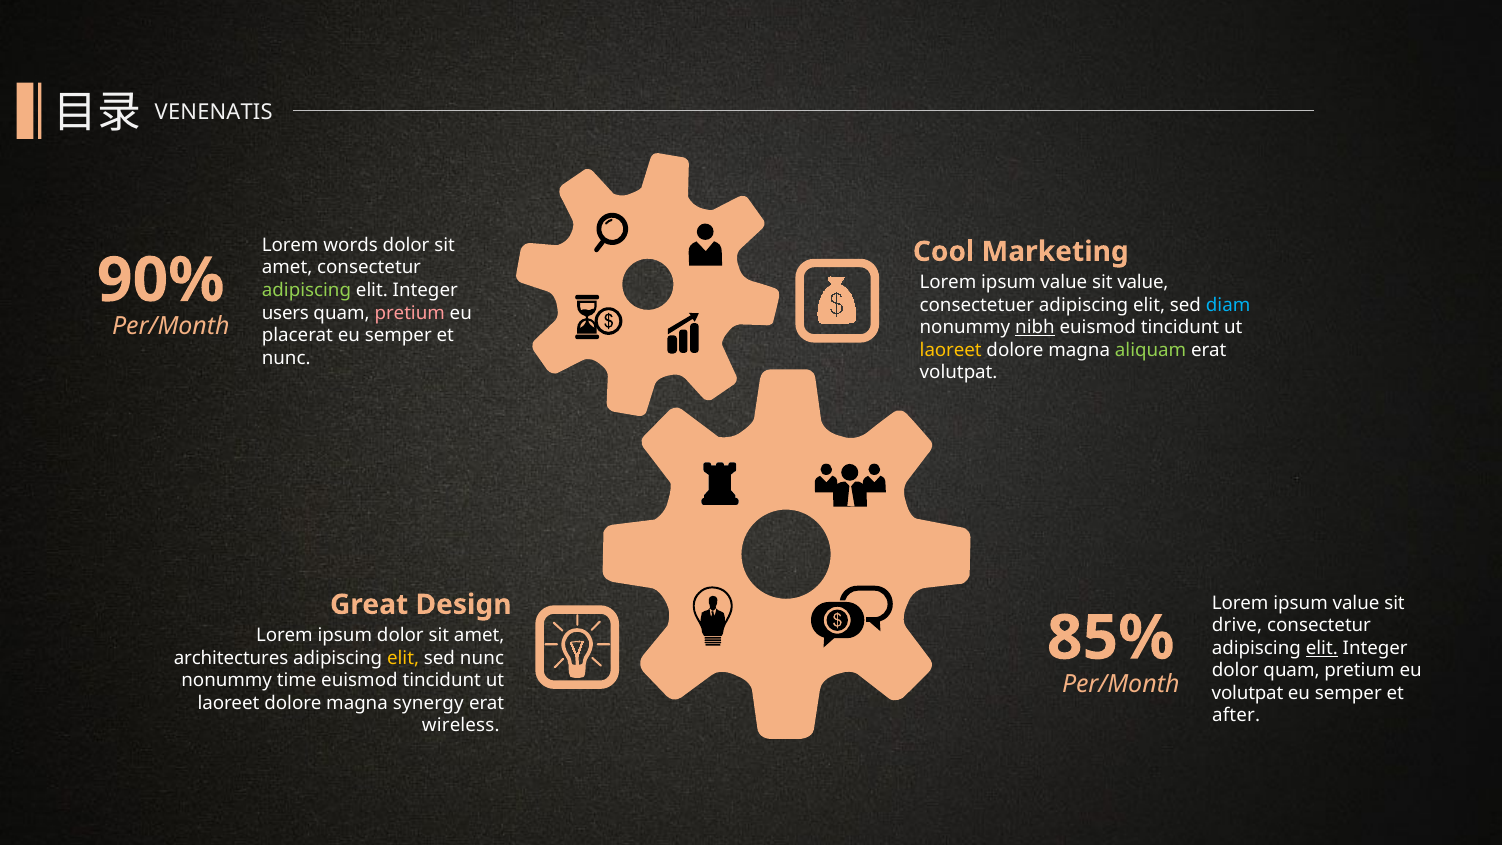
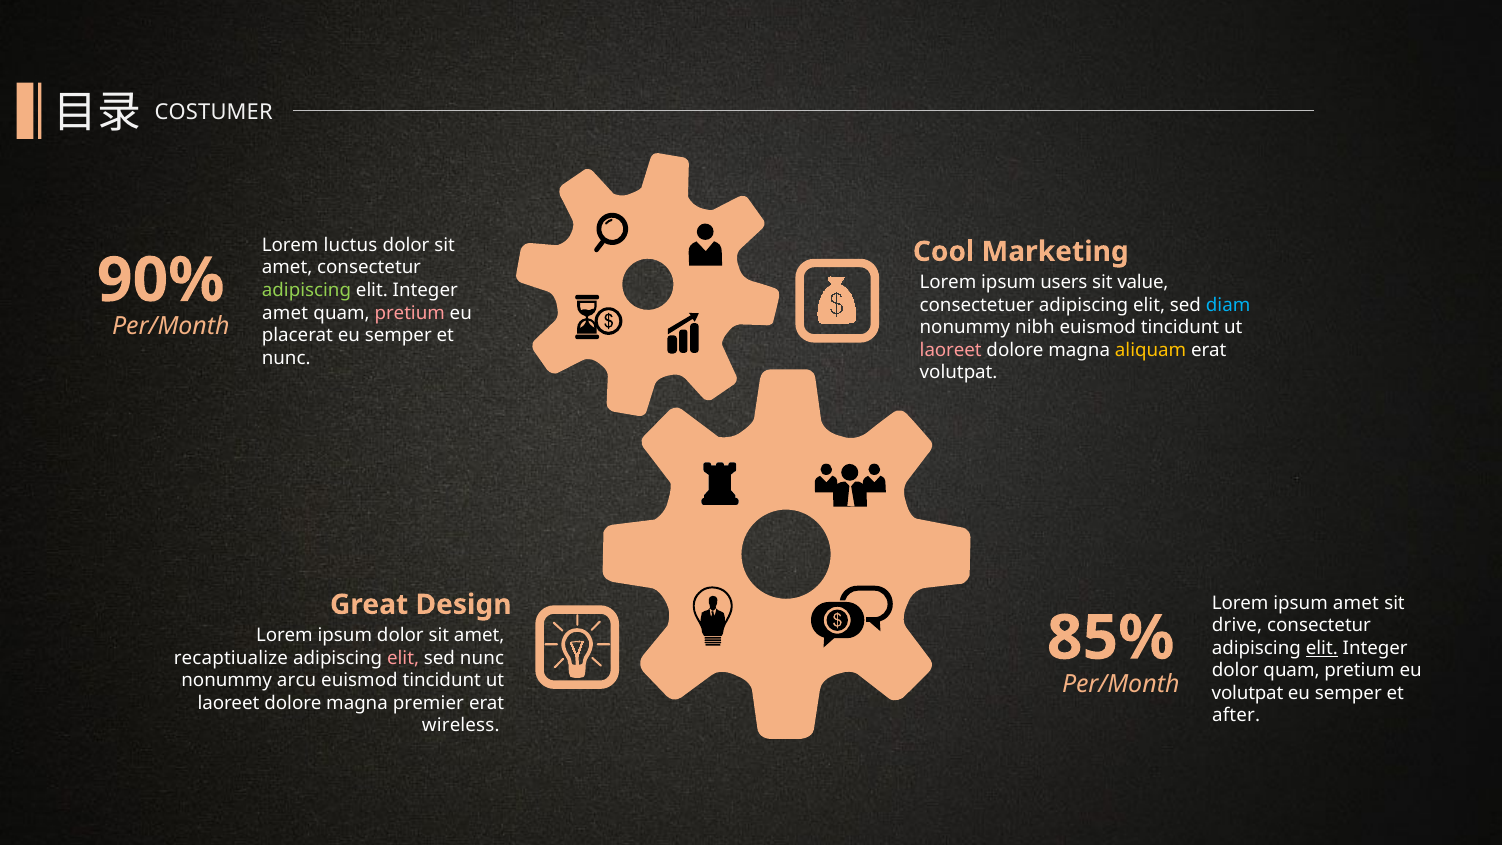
VENENATIS: VENENATIS -> COSTUMER (214, 112)
words: words -> luctus (351, 245)
value: value -> users (1064, 282)
users: users -> amet (285, 313)
nibh underline: present -> none (1035, 327)
laoreet colour: yellow -> pink (951, 350)
aliquam colour: light green -> yellow (1151, 350)
Design Lorem ipsum value: value -> amet (1356, 603)
architectures: architectures -> recaptiualize (231, 658)
elit colour: yellow -> pink (403, 658)
time: time -> arcu (297, 680)
synergy: synergy -> premier (428, 703)
